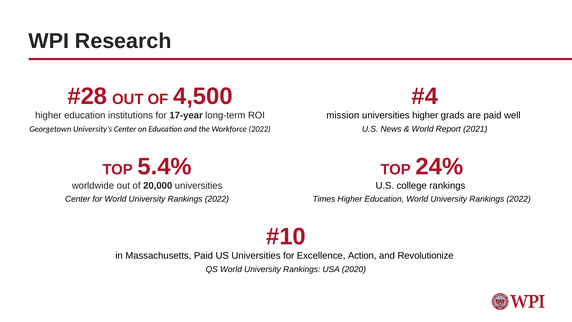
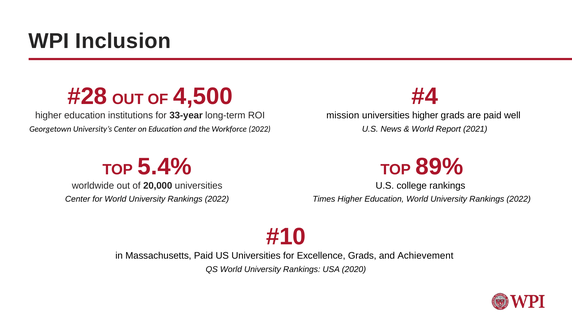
Research: Research -> Inclusion (123, 41)
17-year: 17-year -> 33-year (186, 115)
24%: 24% -> 89% (439, 166)
Excellence Action: Action -> Grads (362, 256)
Revolutionize: Revolutionize -> Achievement (425, 256)
